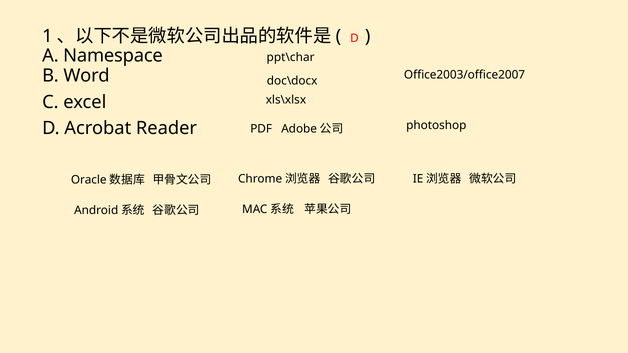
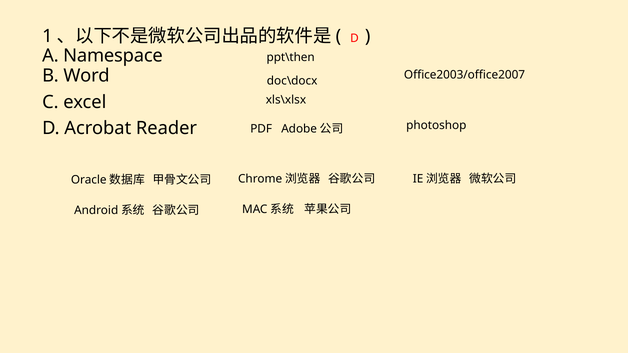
ppt\char: ppt\char -> ppt\then (291, 57)
